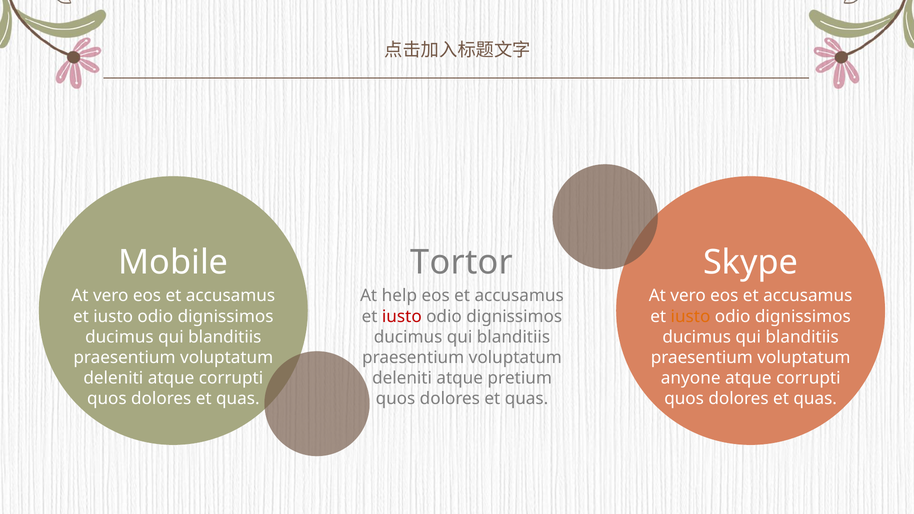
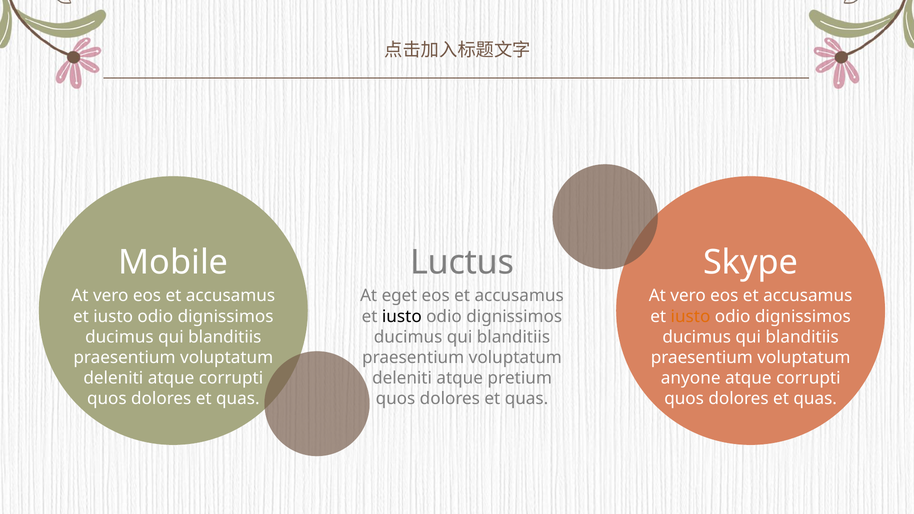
Tortor: Tortor -> Luctus (462, 263)
help: help -> eget (399, 296)
iusto colour: red -> black (402, 317)
